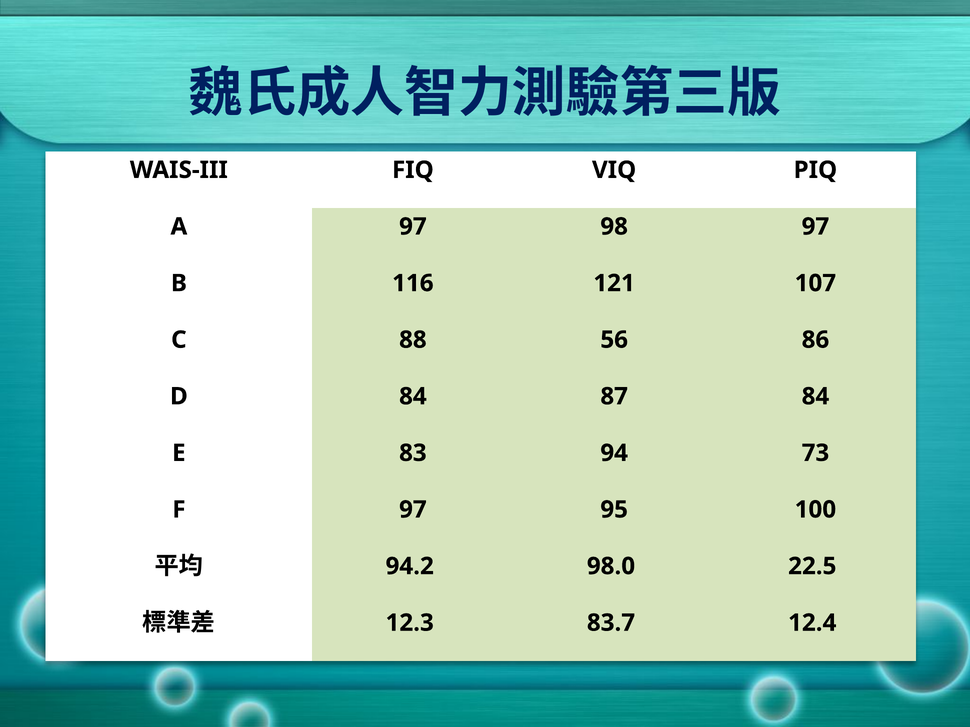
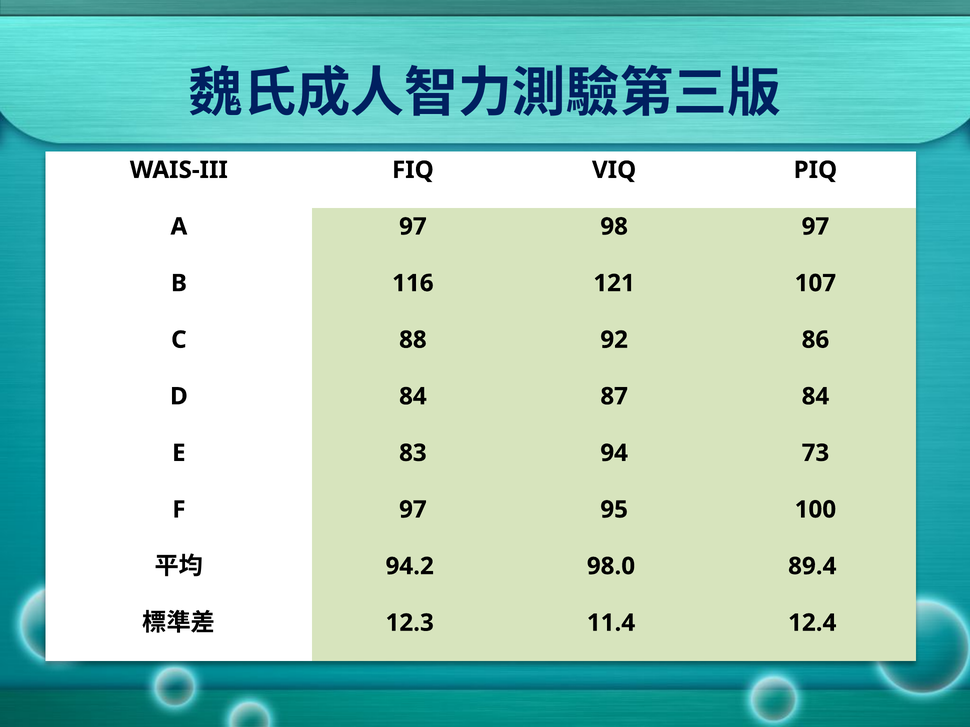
56: 56 -> 92 (614, 340)
22.5: 22.5 -> 89.4 (812, 567)
83.7: 83.7 -> 11.4 (611, 623)
